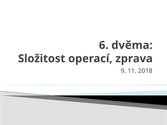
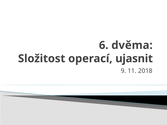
zprava: zprava -> ujasnit (134, 59)
